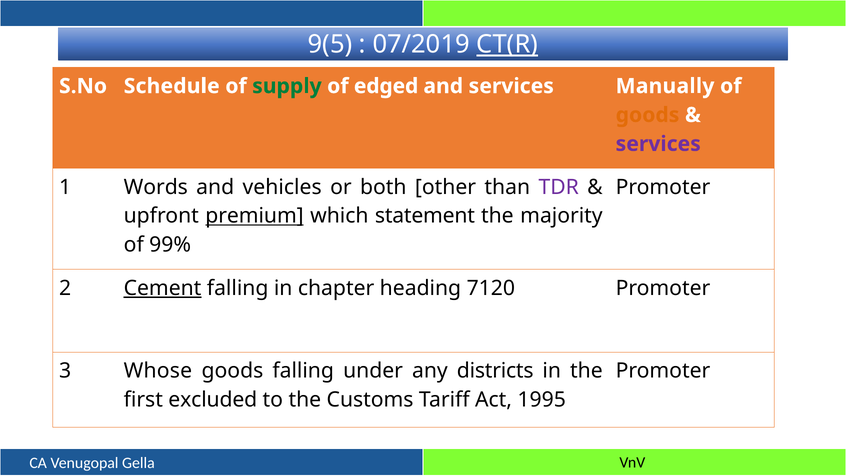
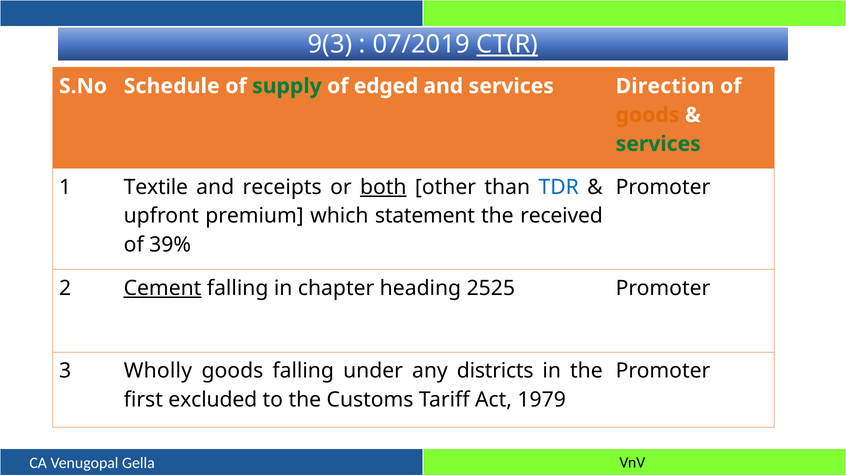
9(5: 9(5 -> 9(3 (330, 44)
Manually: Manually -> Direction (665, 86)
services colour: purple -> green (658, 144)
Words: Words -> Textile (156, 187)
vehicles: vehicles -> receipts (282, 187)
both underline: none -> present (383, 187)
TDR colour: purple -> blue (559, 187)
premium underline: present -> none (255, 216)
majority: majority -> received (562, 216)
99%: 99% -> 39% (170, 245)
7120: 7120 -> 2525 (491, 288)
Whose: Whose -> Wholly (158, 371)
1995: 1995 -> 1979 (542, 400)
